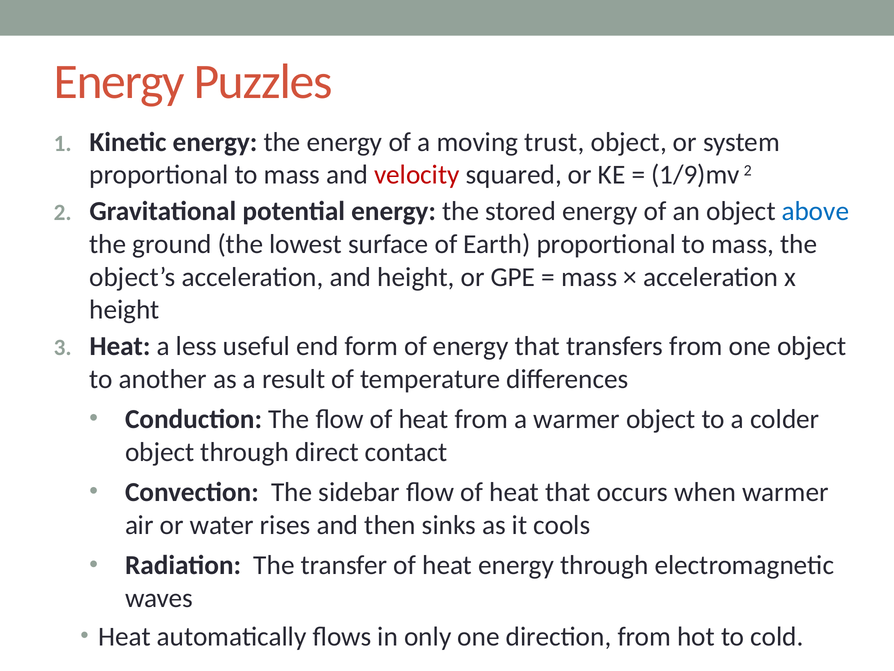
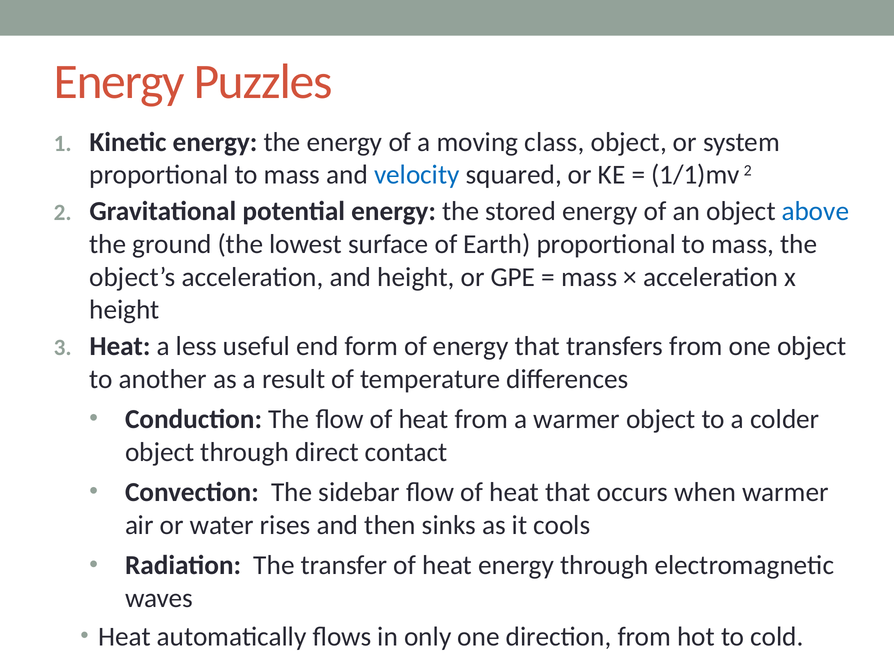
trust: trust -> class (554, 142)
velocity colour: red -> blue (417, 175)
1/9)mv: 1/9)mv -> 1/1)mv (695, 175)
